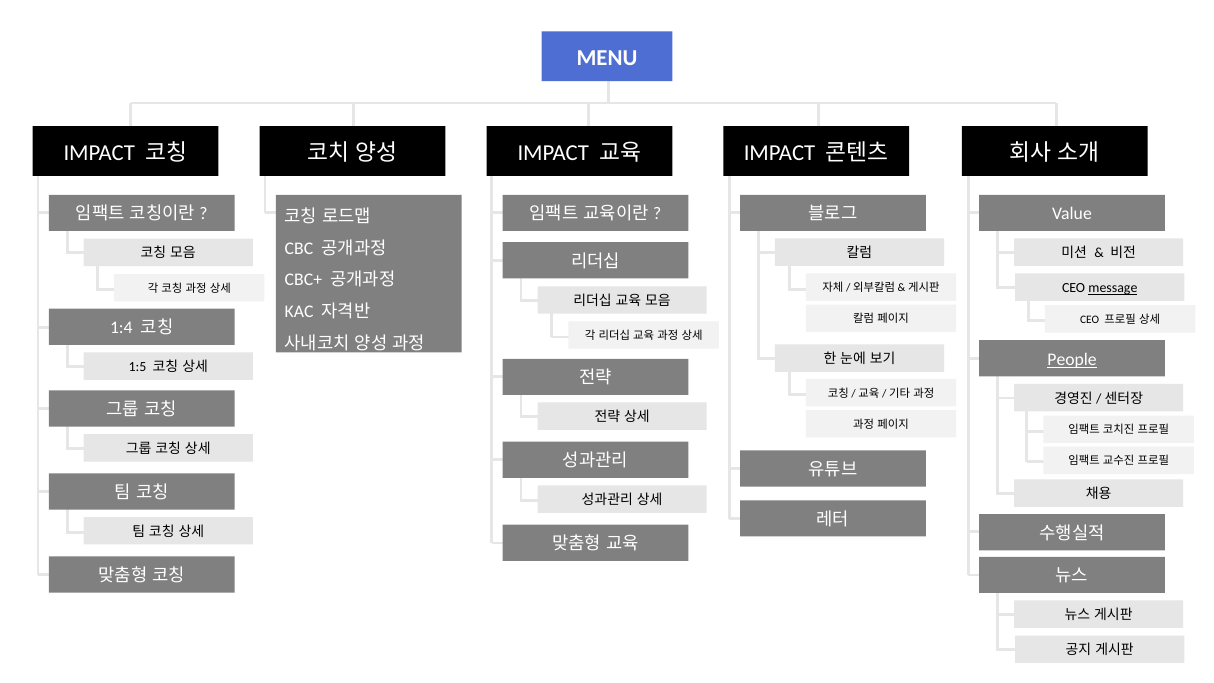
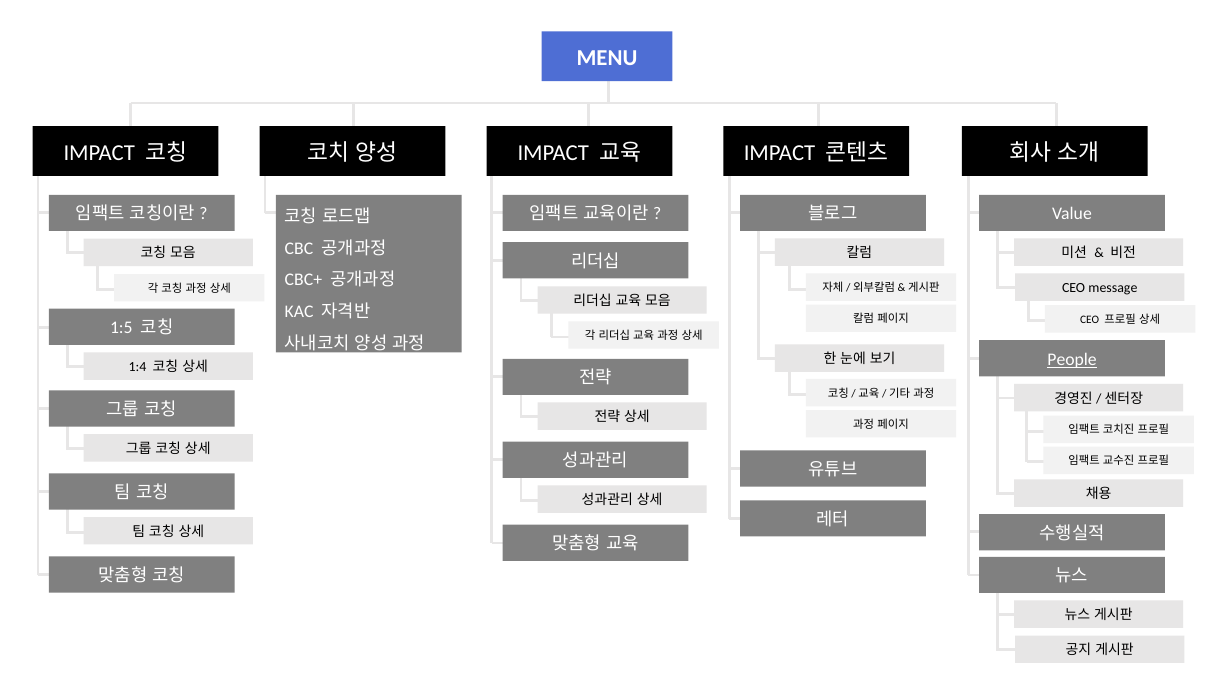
message underline: present -> none (1113, 288)
1:4: 1:4 -> 1:5 (121, 328)
1:5: 1:5 -> 1:4 (138, 367)
